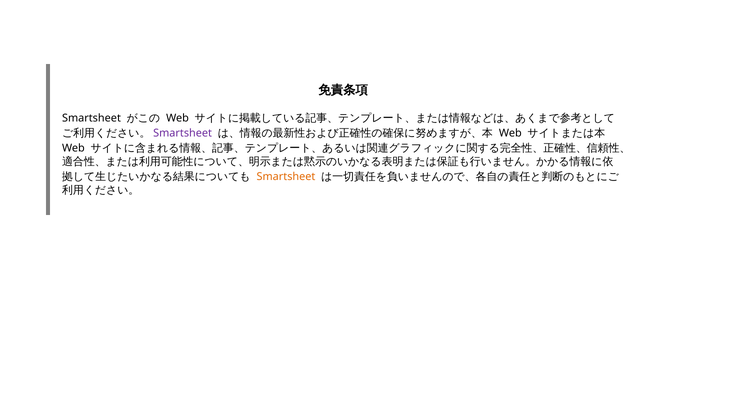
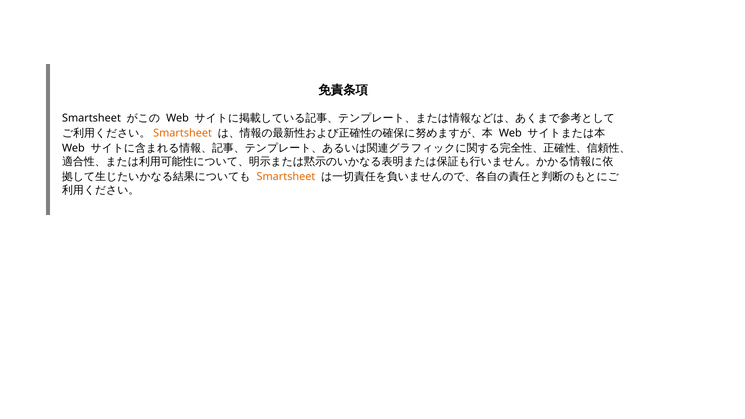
Smartsheet colour: purple -> orange (183, 133)
